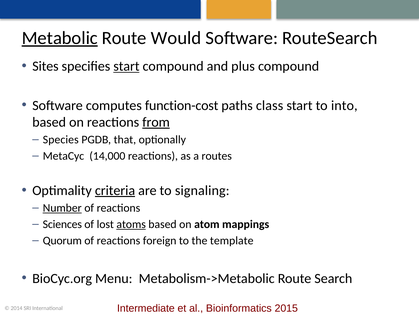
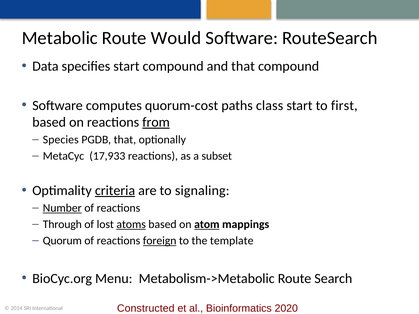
Metabolic underline: present -> none (60, 38)
Sites: Sites -> Data (45, 66)
start underline: present -> none (126, 66)
and plus: plus -> that (243, 66)
function-cost: function-cost -> quorum-cost (182, 106)
into: into -> first (344, 106)
14,000: 14,000 -> 17,933 (107, 156)
routes: routes -> subset (217, 156)
Sciences: Sciences -> Through (62, 225)
atom underline: none -> present (207, 225)
foreign underline: none -> present (160, 241)
Intermediate: Intermediate -> Constructed (146, 309)
2015: 2015 -> 2020 (286, 309)
